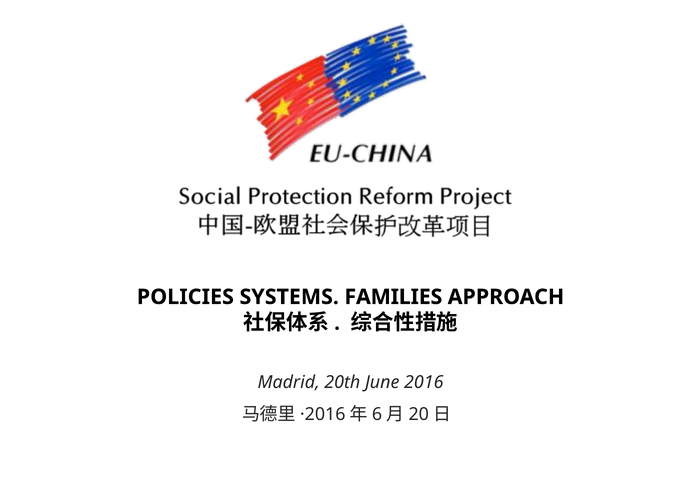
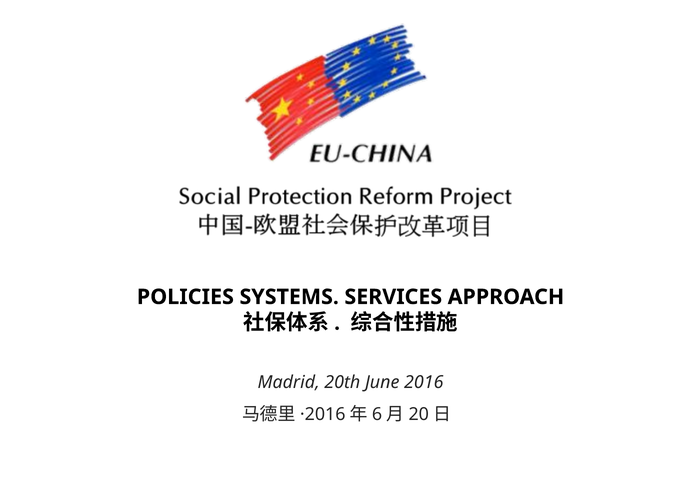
FAMILIES: FAMILIES -> SERVICES (393, 297)
